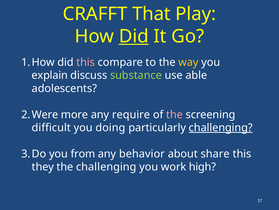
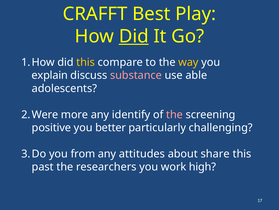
That: That -> Best (151, 14)
this colour: pink -> yellow (86, 62)
substance colour: light green -> pink (136, 75)
require: require -> identify (131, 114)
difficult: difficult -> positive (51, 127)
doing: doing -> better (111, 127)
challenging underline: present -> none (221, 127)
behavior: behavior -> attitudes (142, 153)
they: they -> past (43, 166)
the challenging: challenging -> researchers (106, 166)
